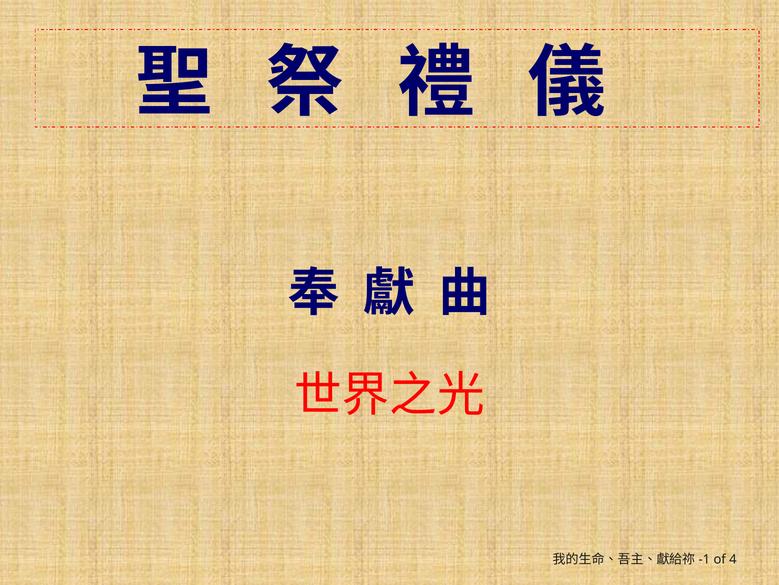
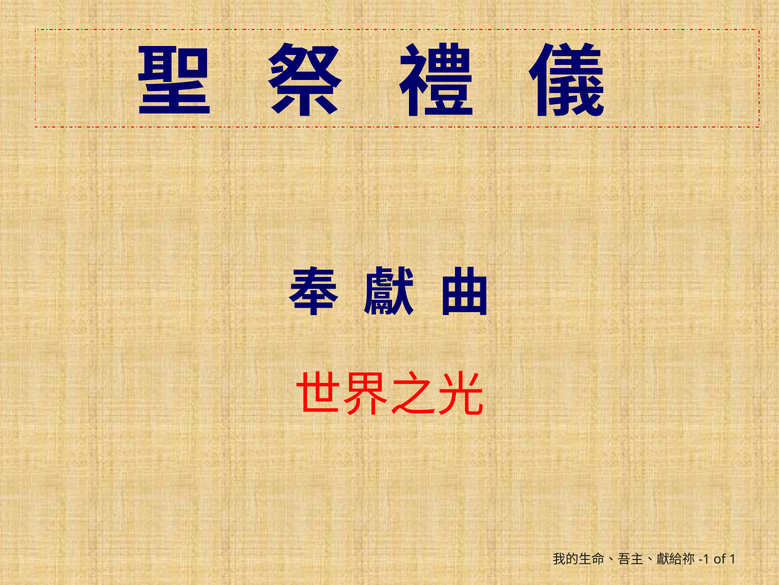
4: 4 -> 1 (733, 559)
